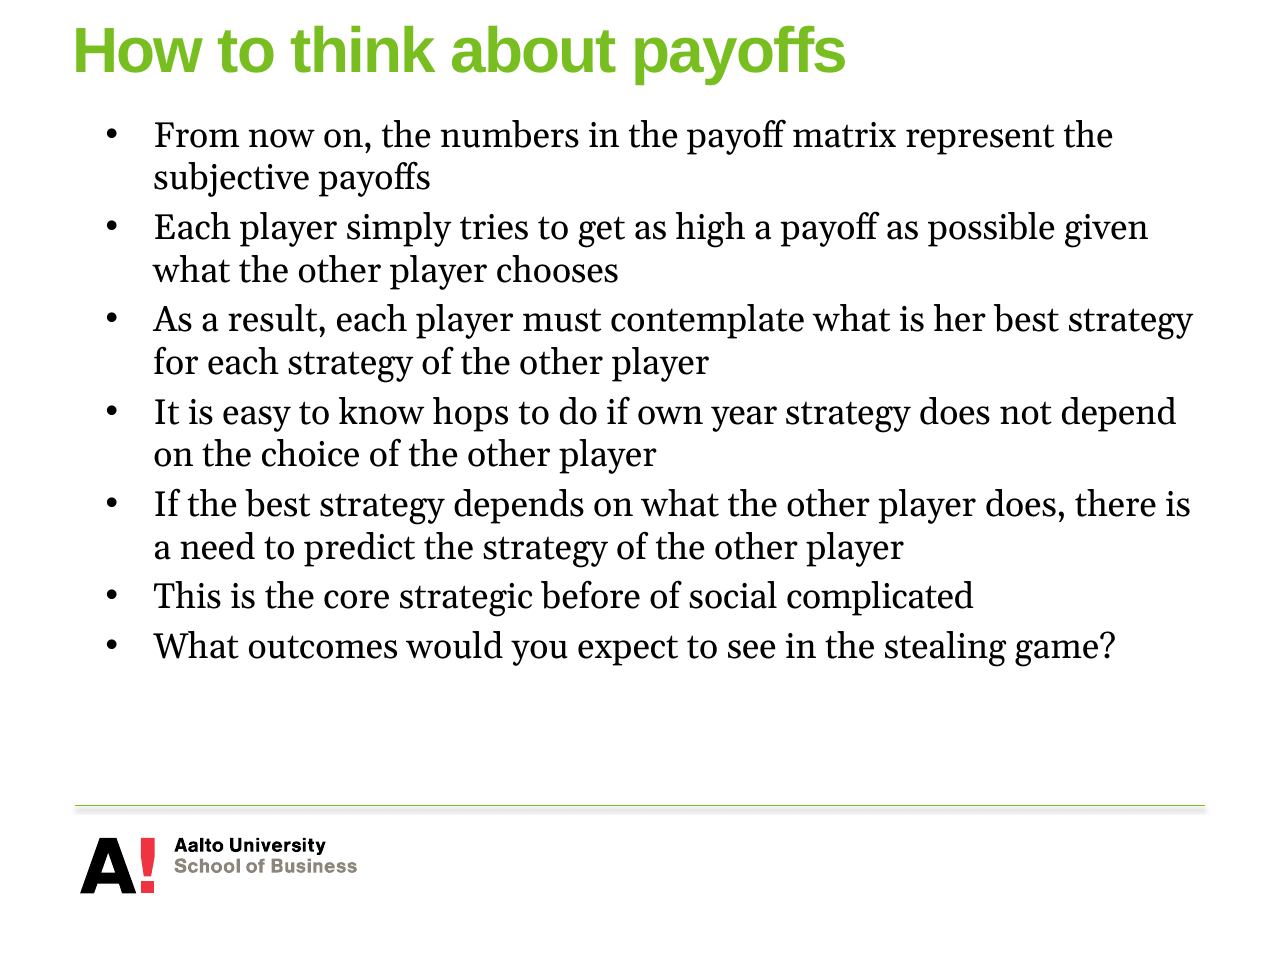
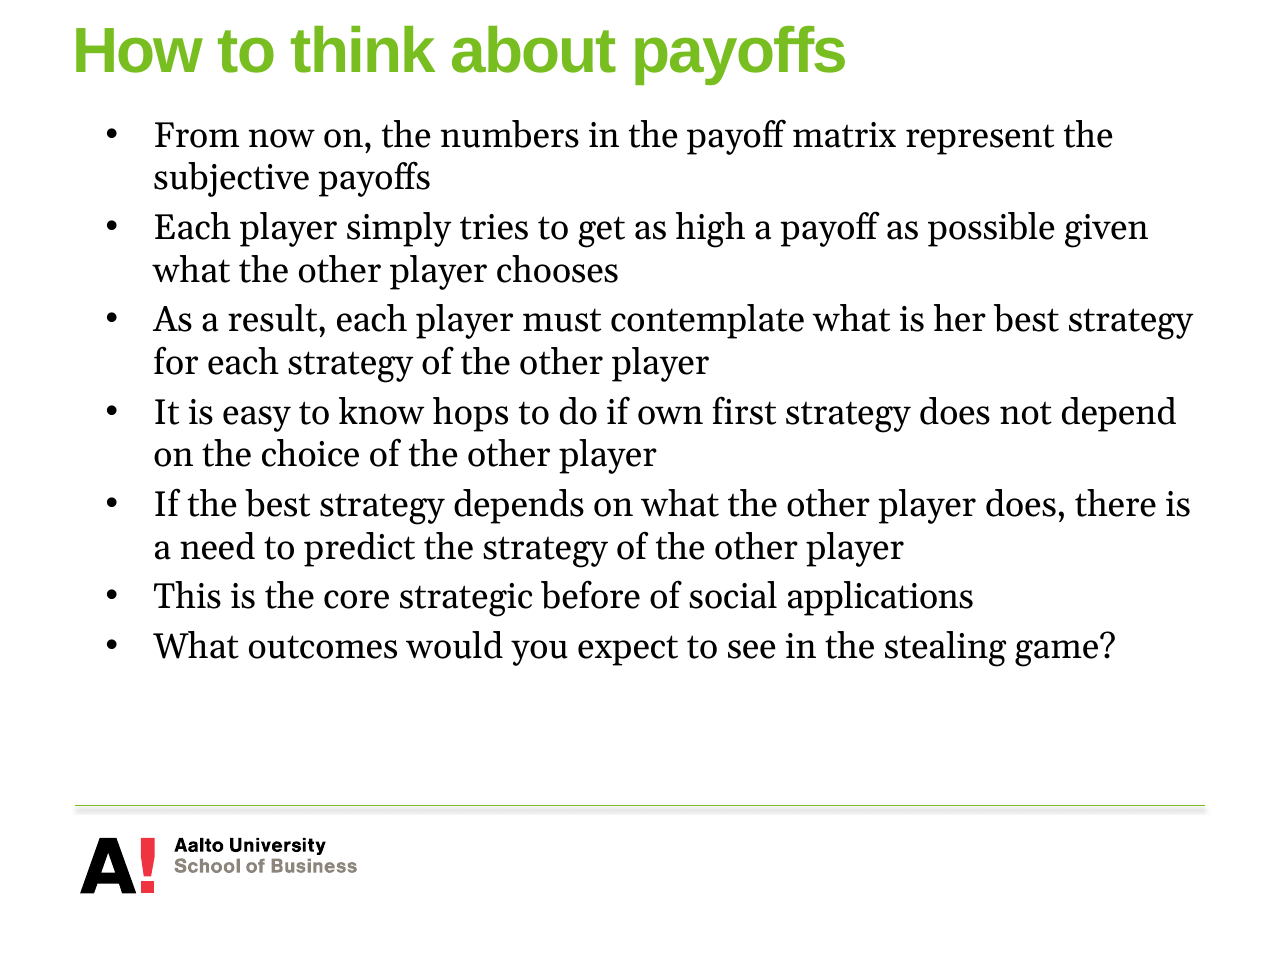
year: year -> first (744, 412)
complicated: complicated -> applications (880, 597)
